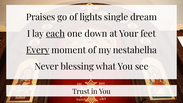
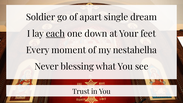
Praises: Praises -> Soldier (41, 17)
lights: lights -> apart (91, 17)
Every underline: present -> none (38, 50)
